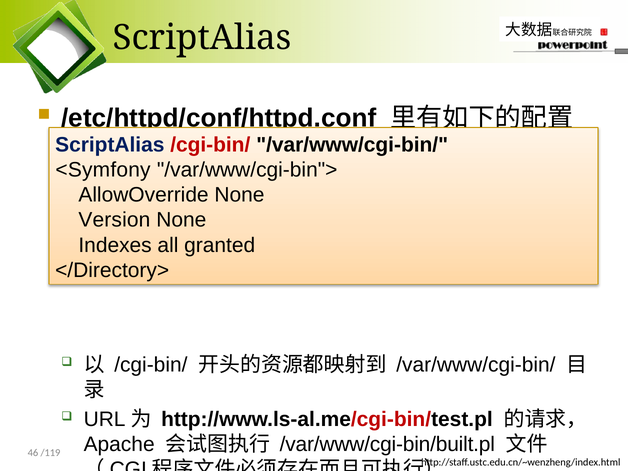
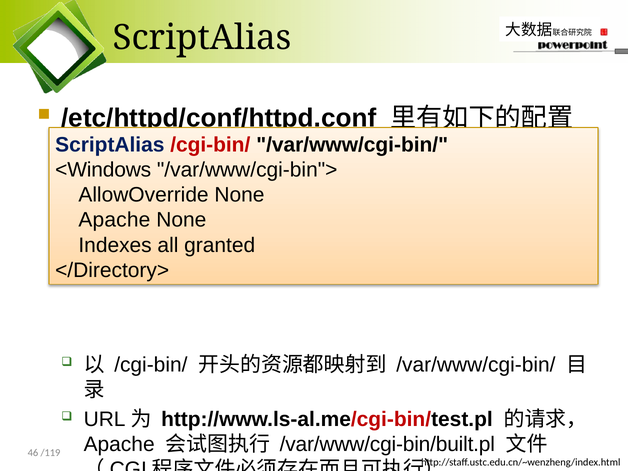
<Symfony: <Symfony -> <Windows (103, 170)
Version: Version -> Apache (114, 220)
